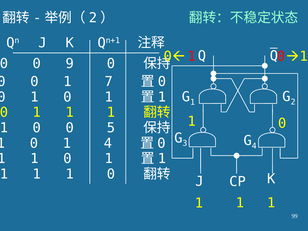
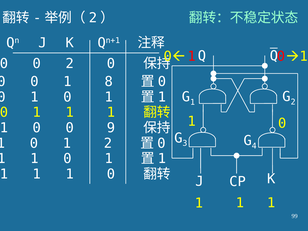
0 9: 9 -> 2 (70, 64)
7: 7 -> 8 (109, 82)
5: 5 -> 9 (111, 128)
1 4: 4 -> 2 (108, 143)
